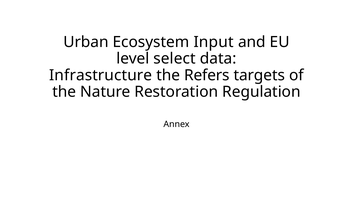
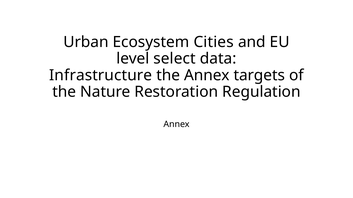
Input: Input -> Cities (214, 42)
the Refers: Refers -> Annex (207, 75)
